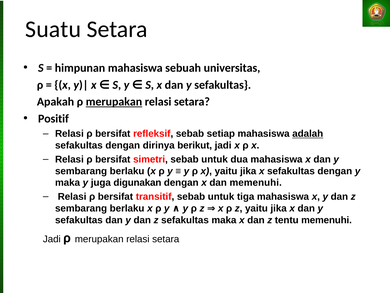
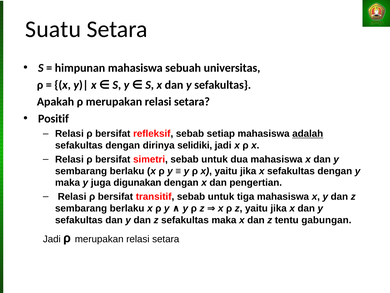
merupakan underline: present -> none (114, 102)
berikut: berikut -> selidiki (195, 145)
dan memenuhi: memenuhi -> pengertian (256, 182)
tentu memenuhi: memenuhi -> gabungan (326, 220)
